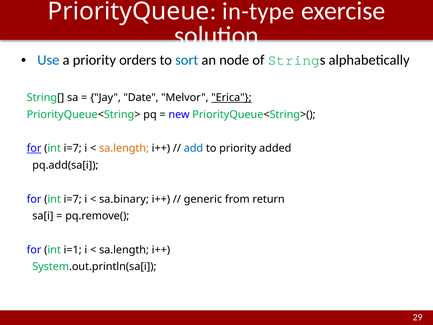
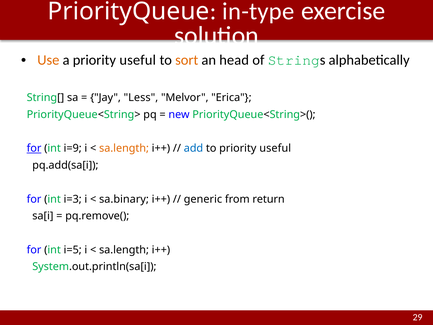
Use colour: blue -> orange (48, 60)
a priority orders: orders -> useful (138, 60)
sort colour: blue -> orange (187, 60)
node: node -> head (234, 60)
Date: Date -> Less (141, 98)
Erica underline: present -> none (231, 98)
i=7: i=7 -> i=9 (73, 148)
to priority added: added -> useful (275, 148)
i=7: i=7 -> i=3 (73, 199)
i=1: i=1 -> i=5 (73, 250)
